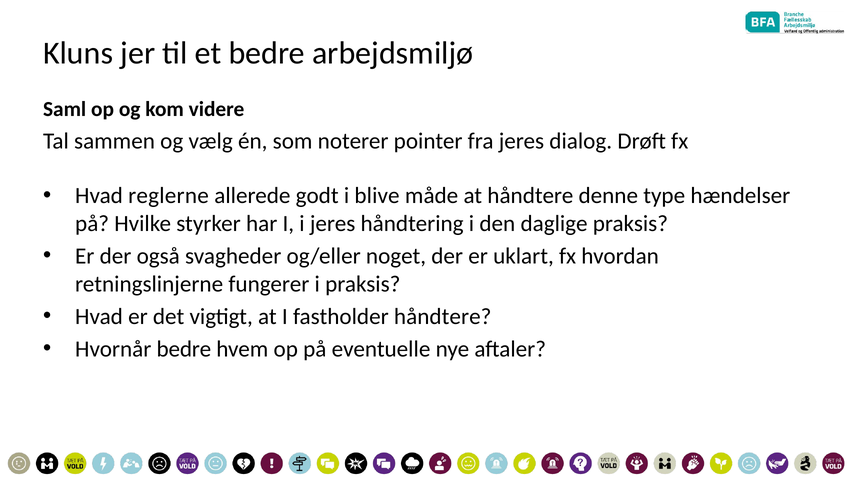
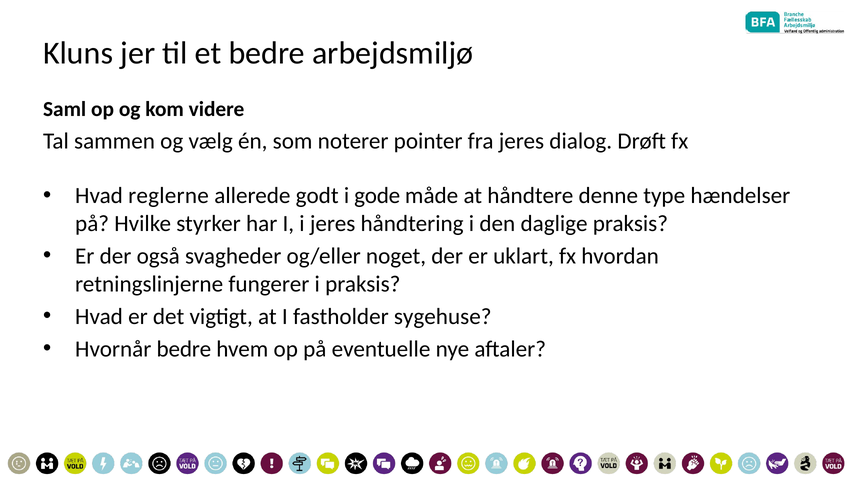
blive: blive -> gode (377, 196)
fastholder håndtere: håndtere -> sygehuse (443, 316)
